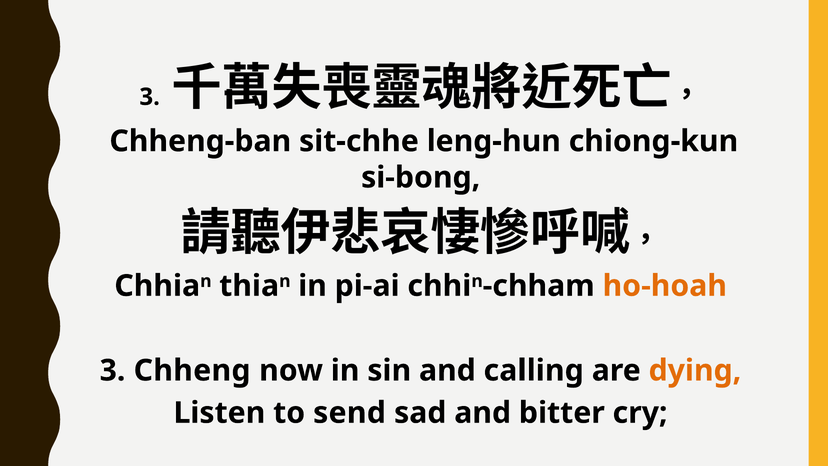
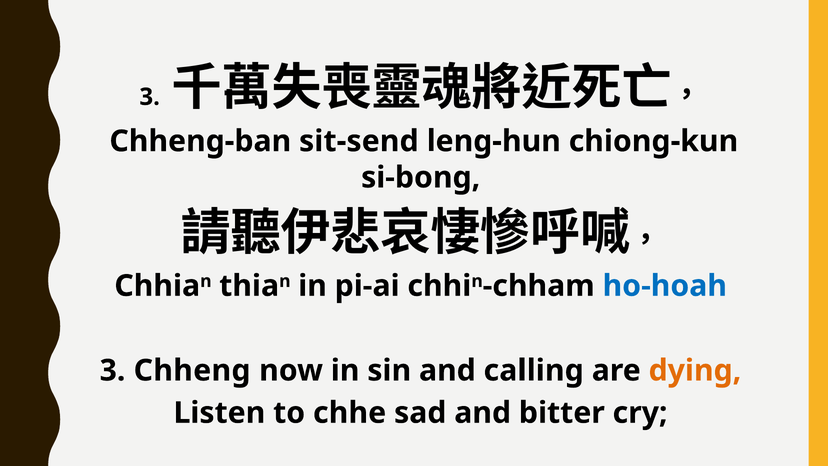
sit-chhe: sit-chhe -> sit-send (359, 141)
ho-hoah colour: orange -> blue (665, 286)
send: send -> chhe (350, 413)
